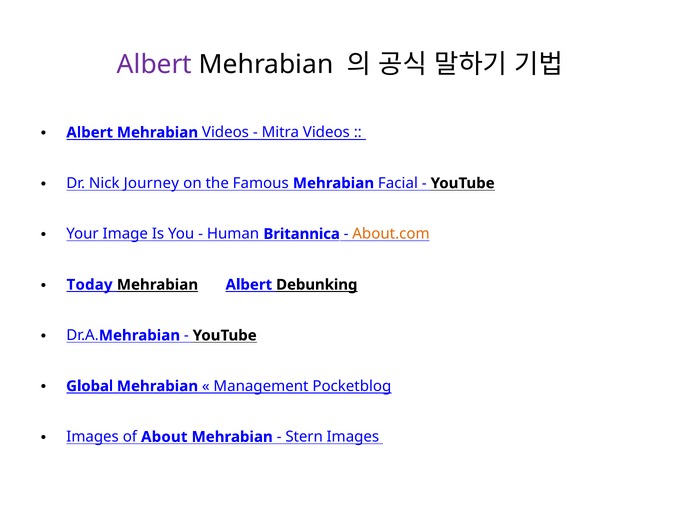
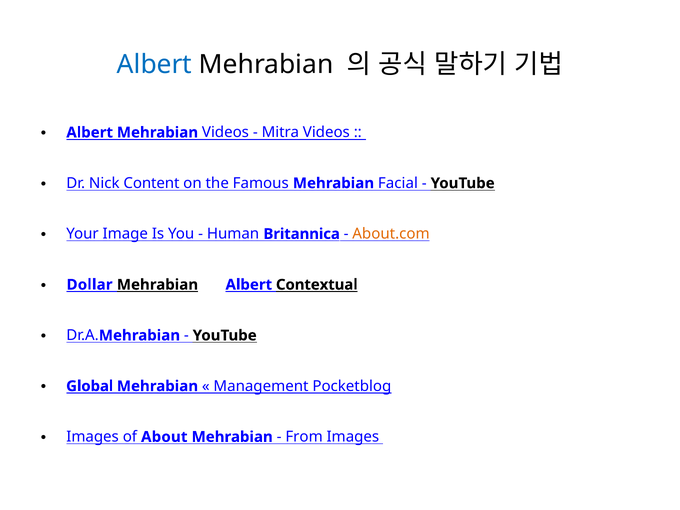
Albert colour: purple -> blue (154, 65)
Journey: Journey -> Content (151, 183)
Today: Today -> Dollar (90, 285)
Debunking: Debunking -> Contextual (317, 285)
Stern: Stern -> From (304, 437)
